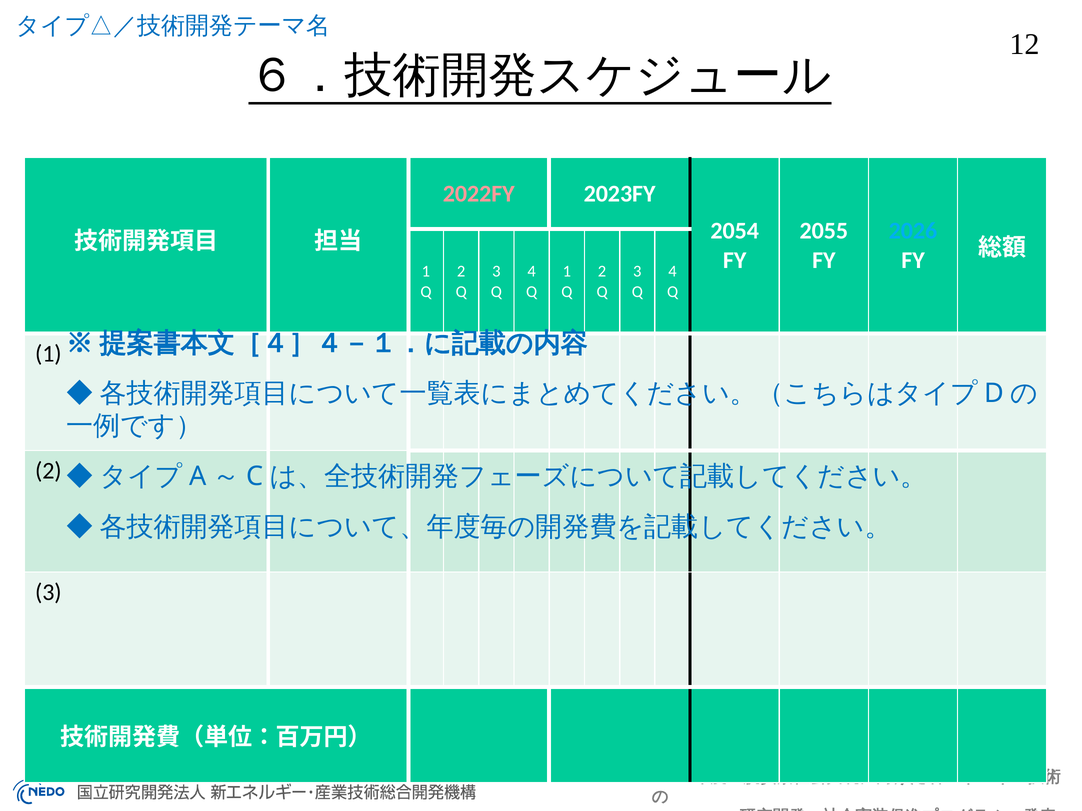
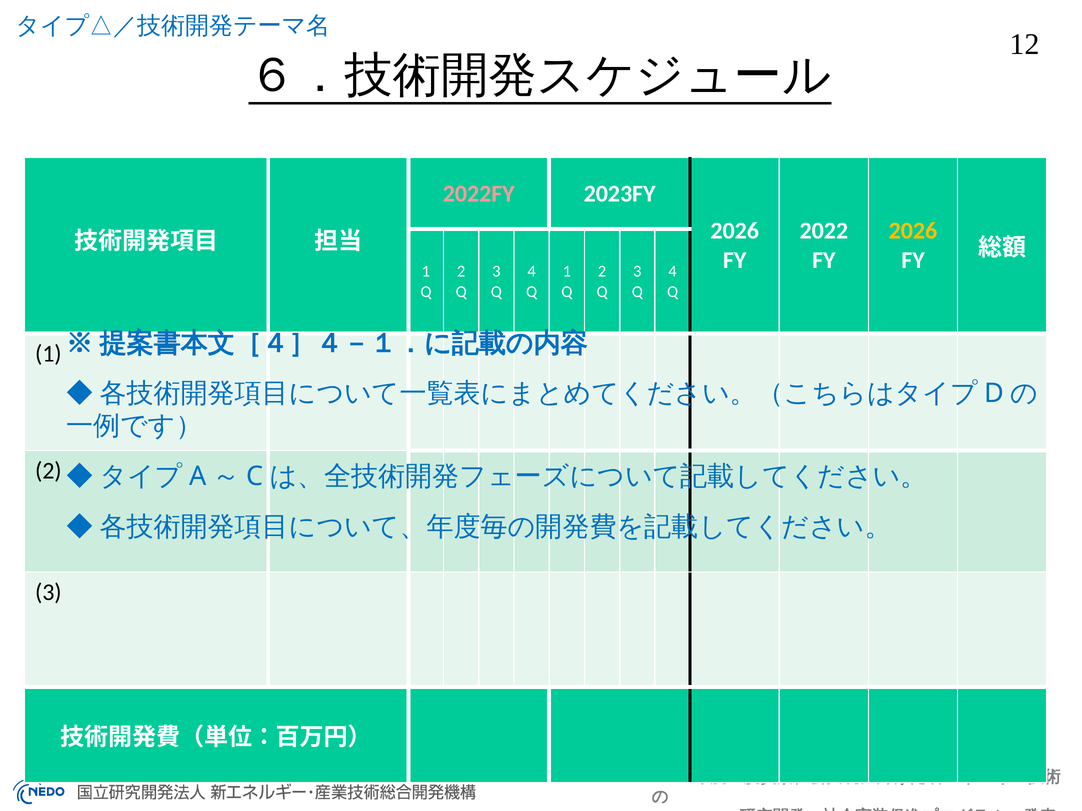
2054: 2054 -> 2026 (735, 231)
2055: 2055 -> 2022 (824, 231)
2026 colour: light blue -> yellow (913, 231)
